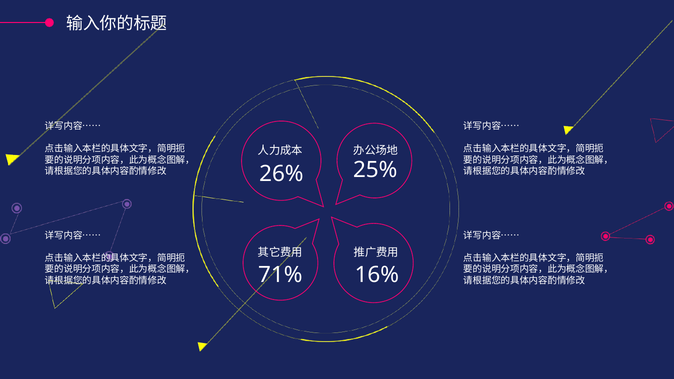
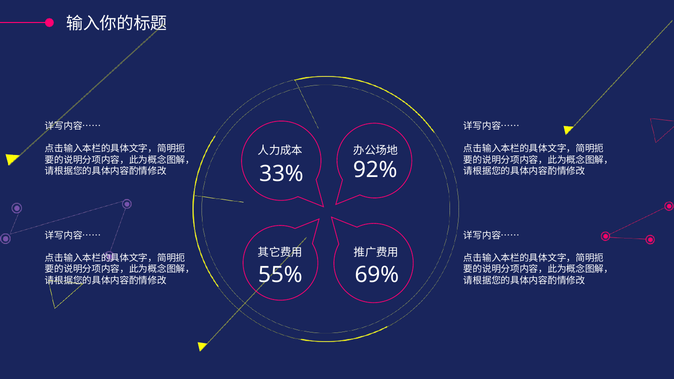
25%: 25% -> 92% (375, 170)
26%: 26% -> 33% (281, 174)
71%: 71% -> 55% (280, 275)
16%: 16% -> 69% (377, 275)
